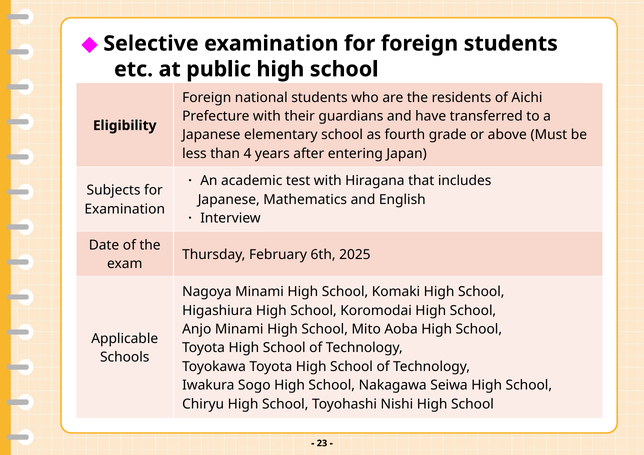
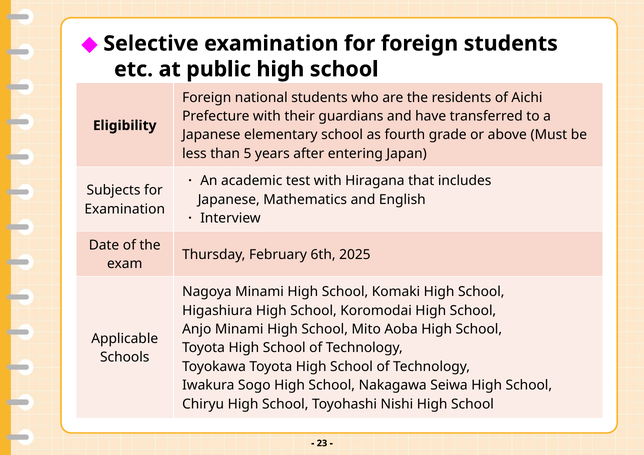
4: 4 -> 5 (247, 154)
